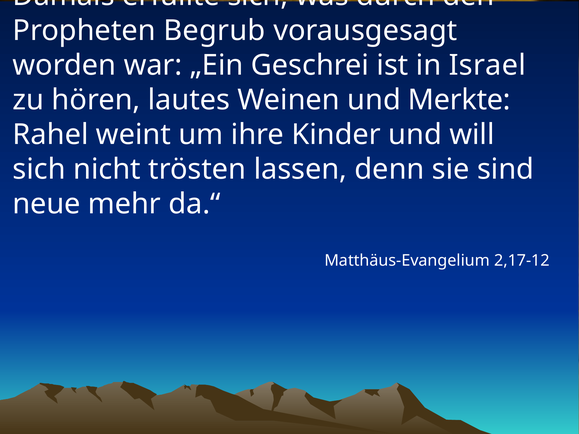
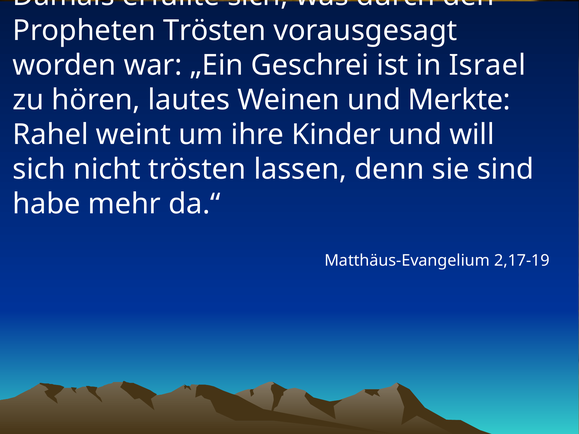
Propheten Begrub: Begrub -> Trösten (215, 31)
neue: neue -> habe (46, 204)
2,17-12: 2,17-12 -> 2,17-19 (522, 261)
